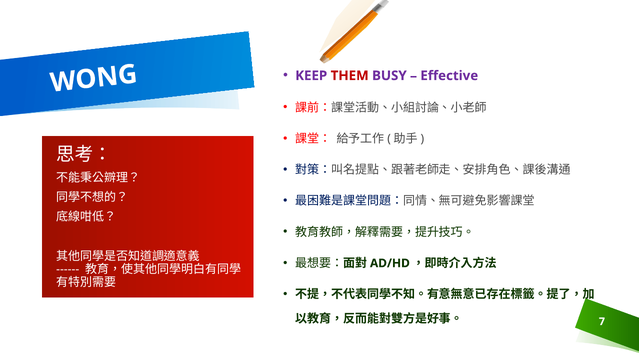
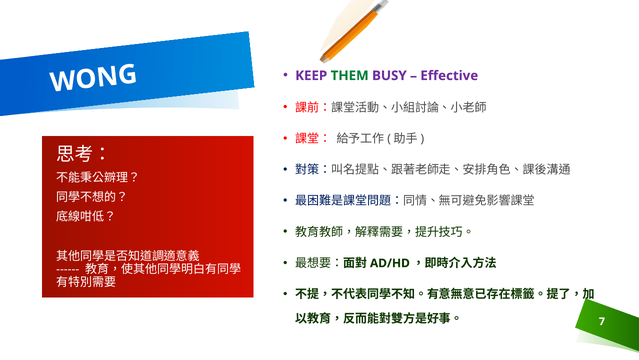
THEM colour: red -> green (350, 76)
